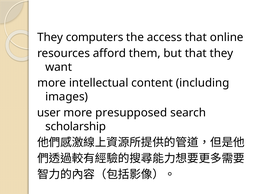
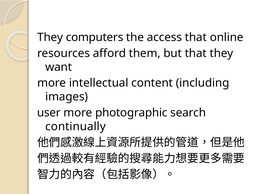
presupposed: presupposed -> photographic (131, 113)
scholarship: scholarship -> continually (76, 127)
